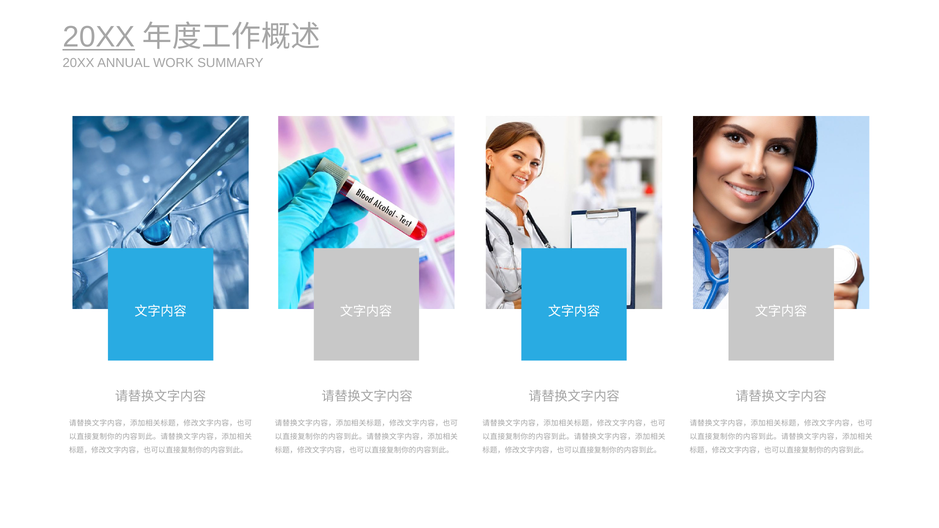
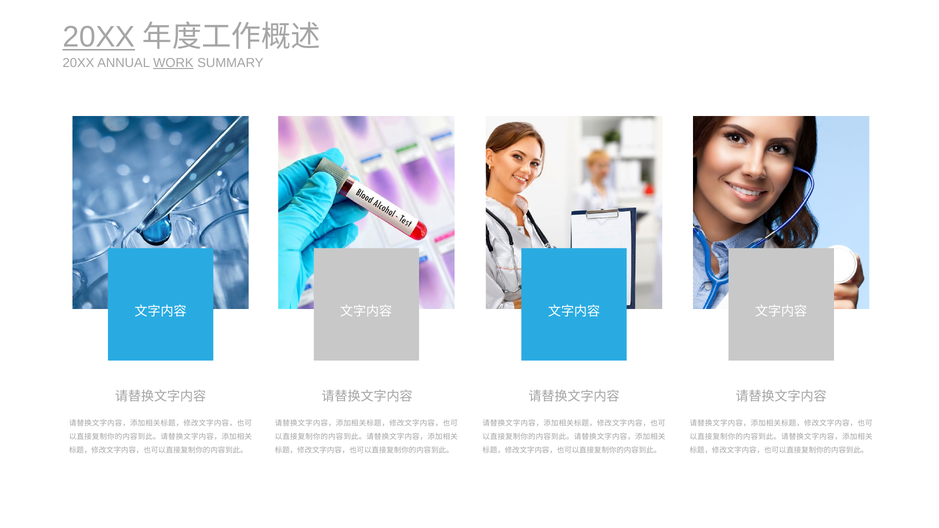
WORK underline: none -> present (173, 63)
